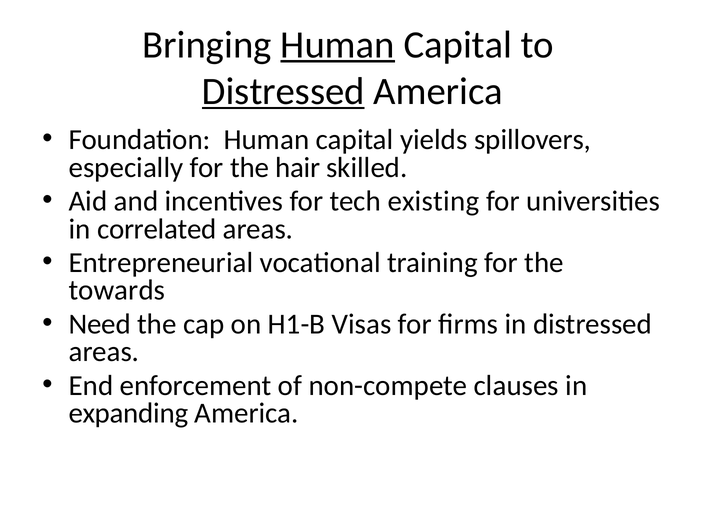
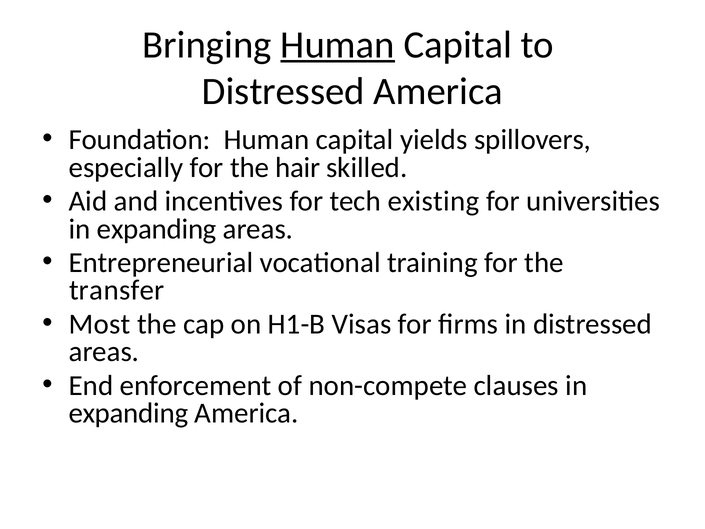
Distressed underline: present -> none (283, 91)
correlated: correlated -> expanding (157, 229)
towards: towards -> transfer (117, 290)
Need: Need -> Most (100, 324)
